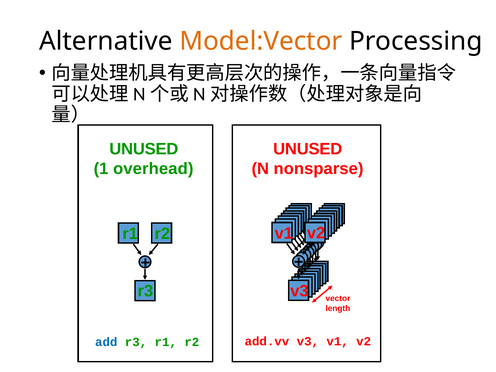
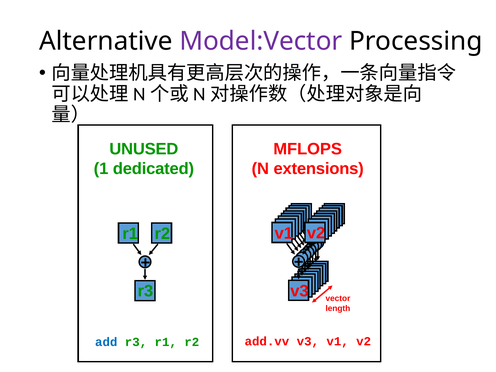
Model:Vector colour: orange -> purple (261, 41)
UNUSED: UNUSED -> MFLOPS (308, 149)
overhead: overhead -> dedicated (153, 169)
nonsparse: nonsparse -> extensions (319, 169)
